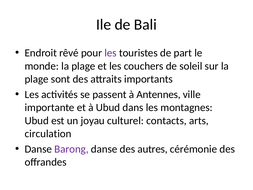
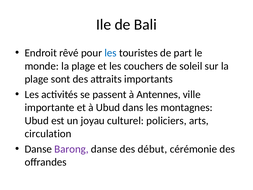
les colour: purple -> blue (111, 53)
contacts: contacts -> policiers (166, 120)
autres: autres -> début (152, 149)
